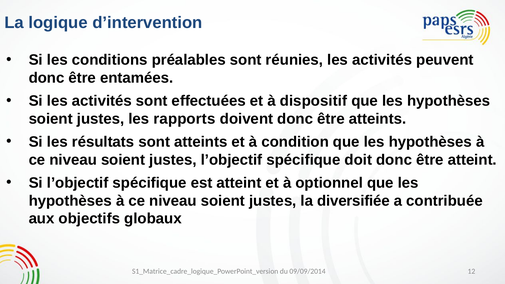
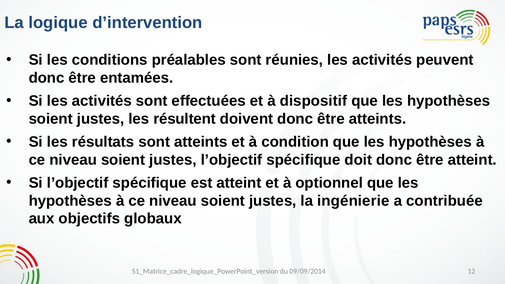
rapports: rapports -> résultent (185, 119)
diversifiée: diversifiée -> ingénierie (353, 201)
